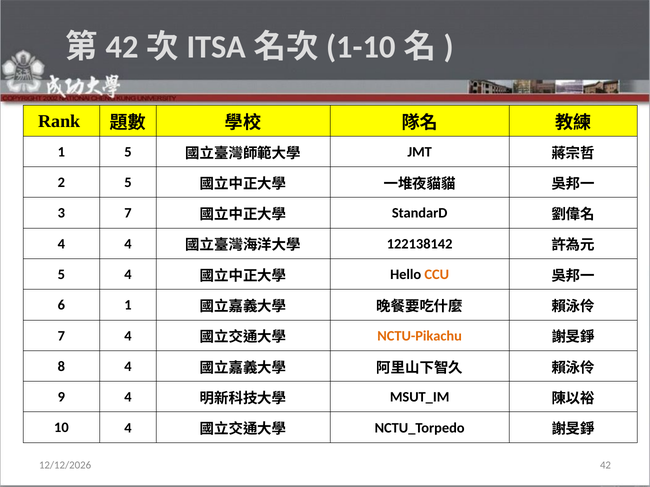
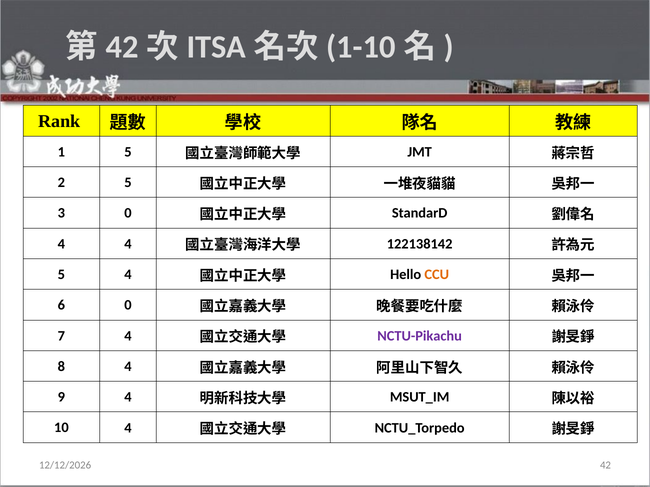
3 7: 7 -> 0 (128, 213)
6 1: 1 -> 0 (128, 305)
NCTU-Pikachu colour: orange -> purple (420, 336)
